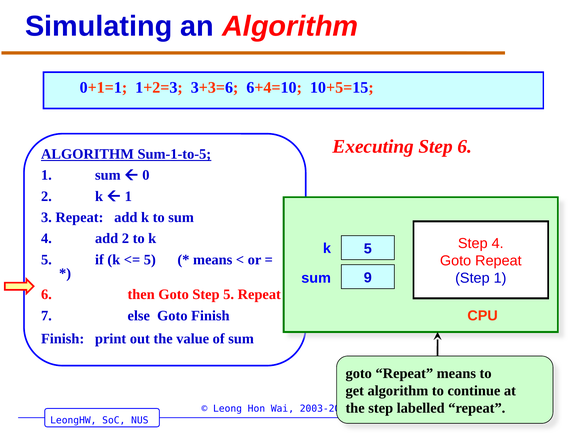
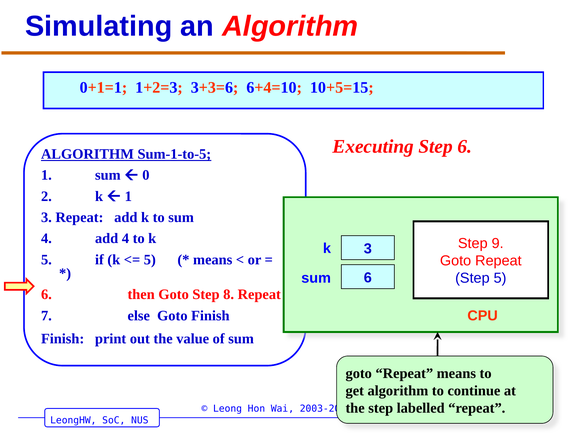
add 2: 2 -> 4 (125, 238)
5: 5 -> 3 (368, 249)
Step 4: 4 -> 9 (498, 243)
sum 9: 9 -> 6 (368, 277)
Step 1: 1 -> 5 (500, 278)
Step 5: 5 -> 8 (229, 294)
